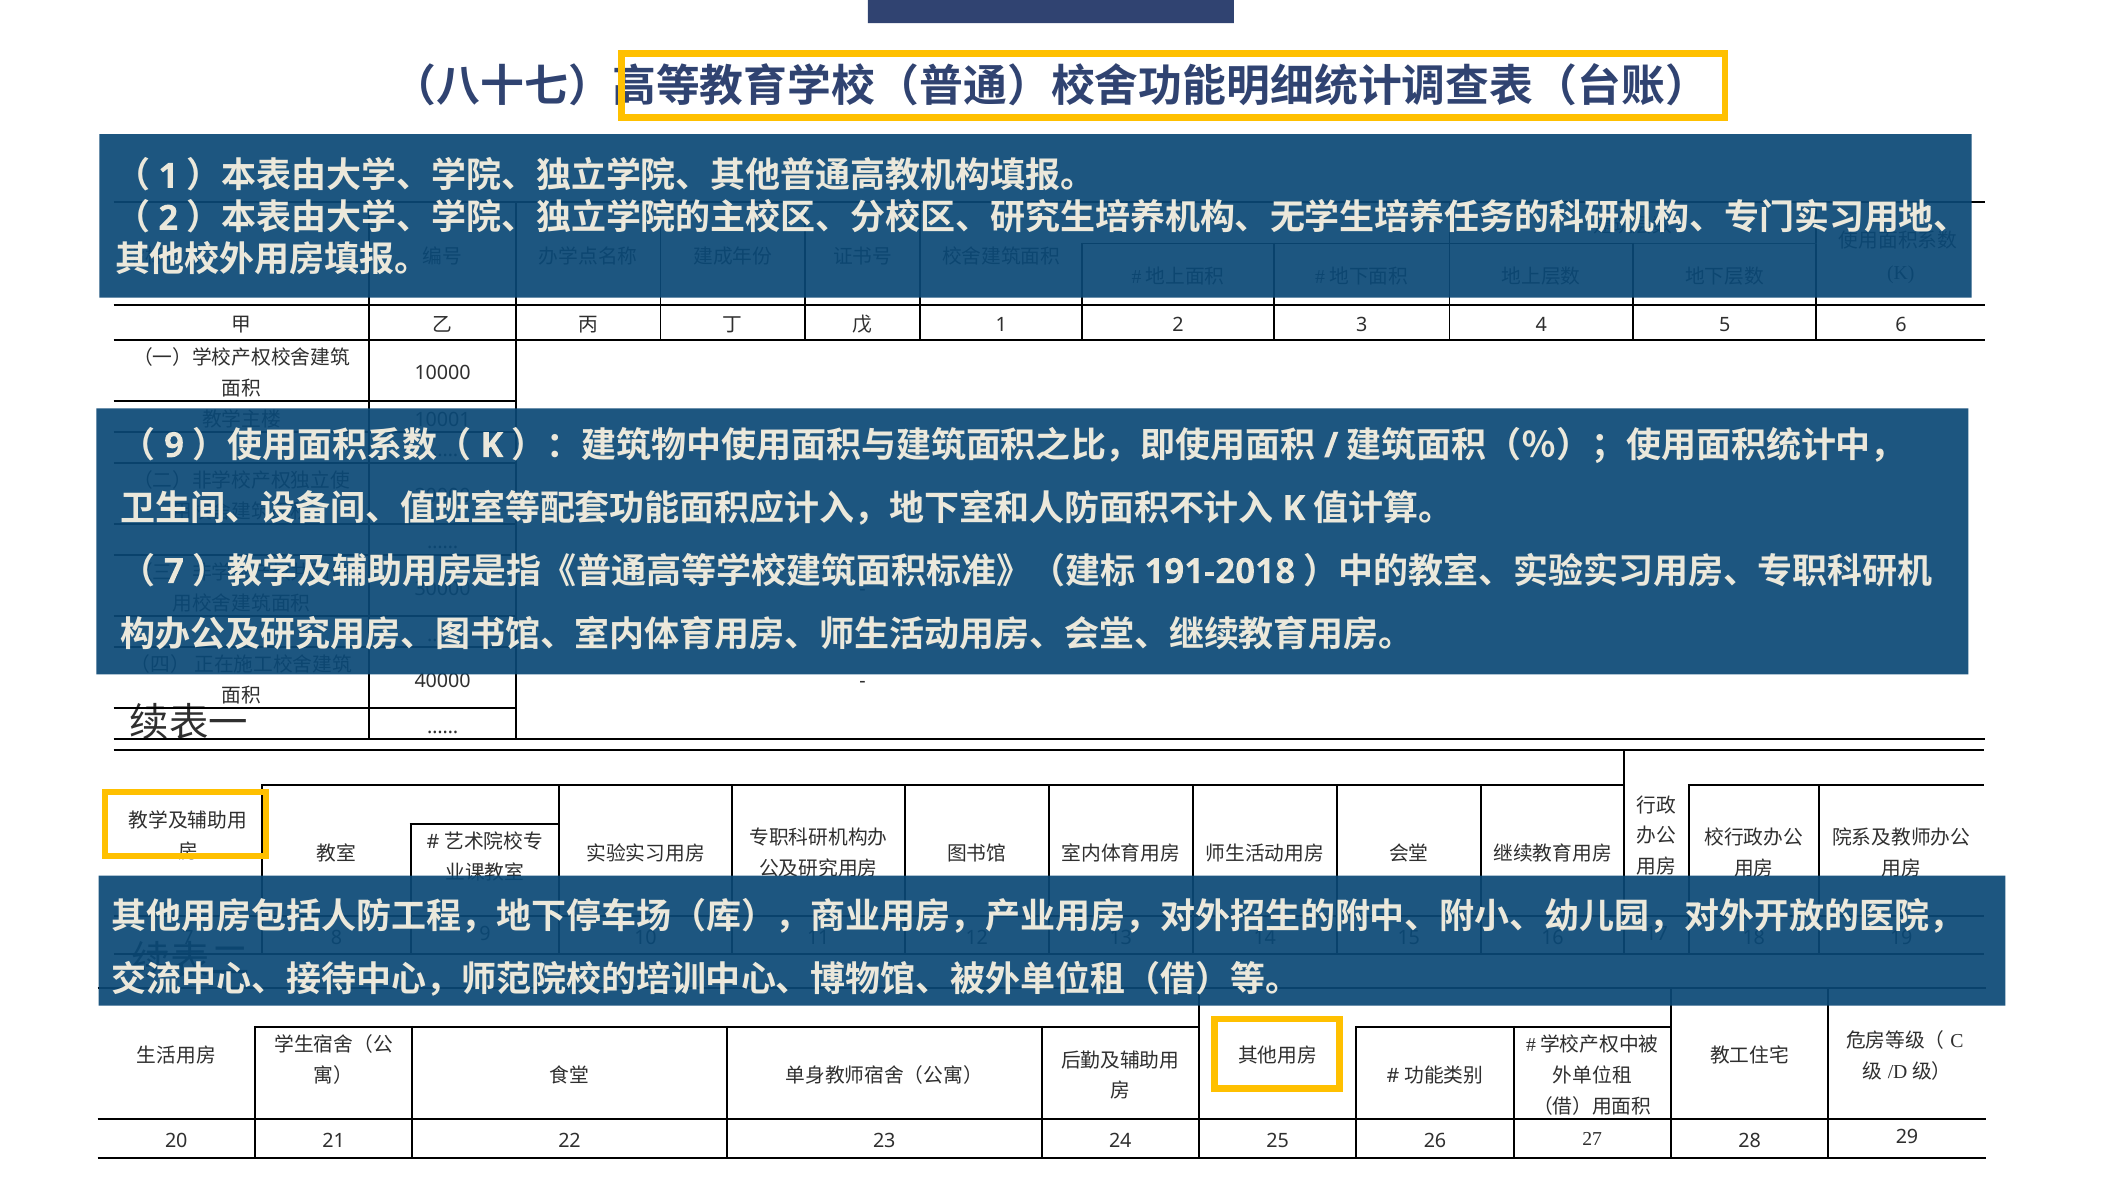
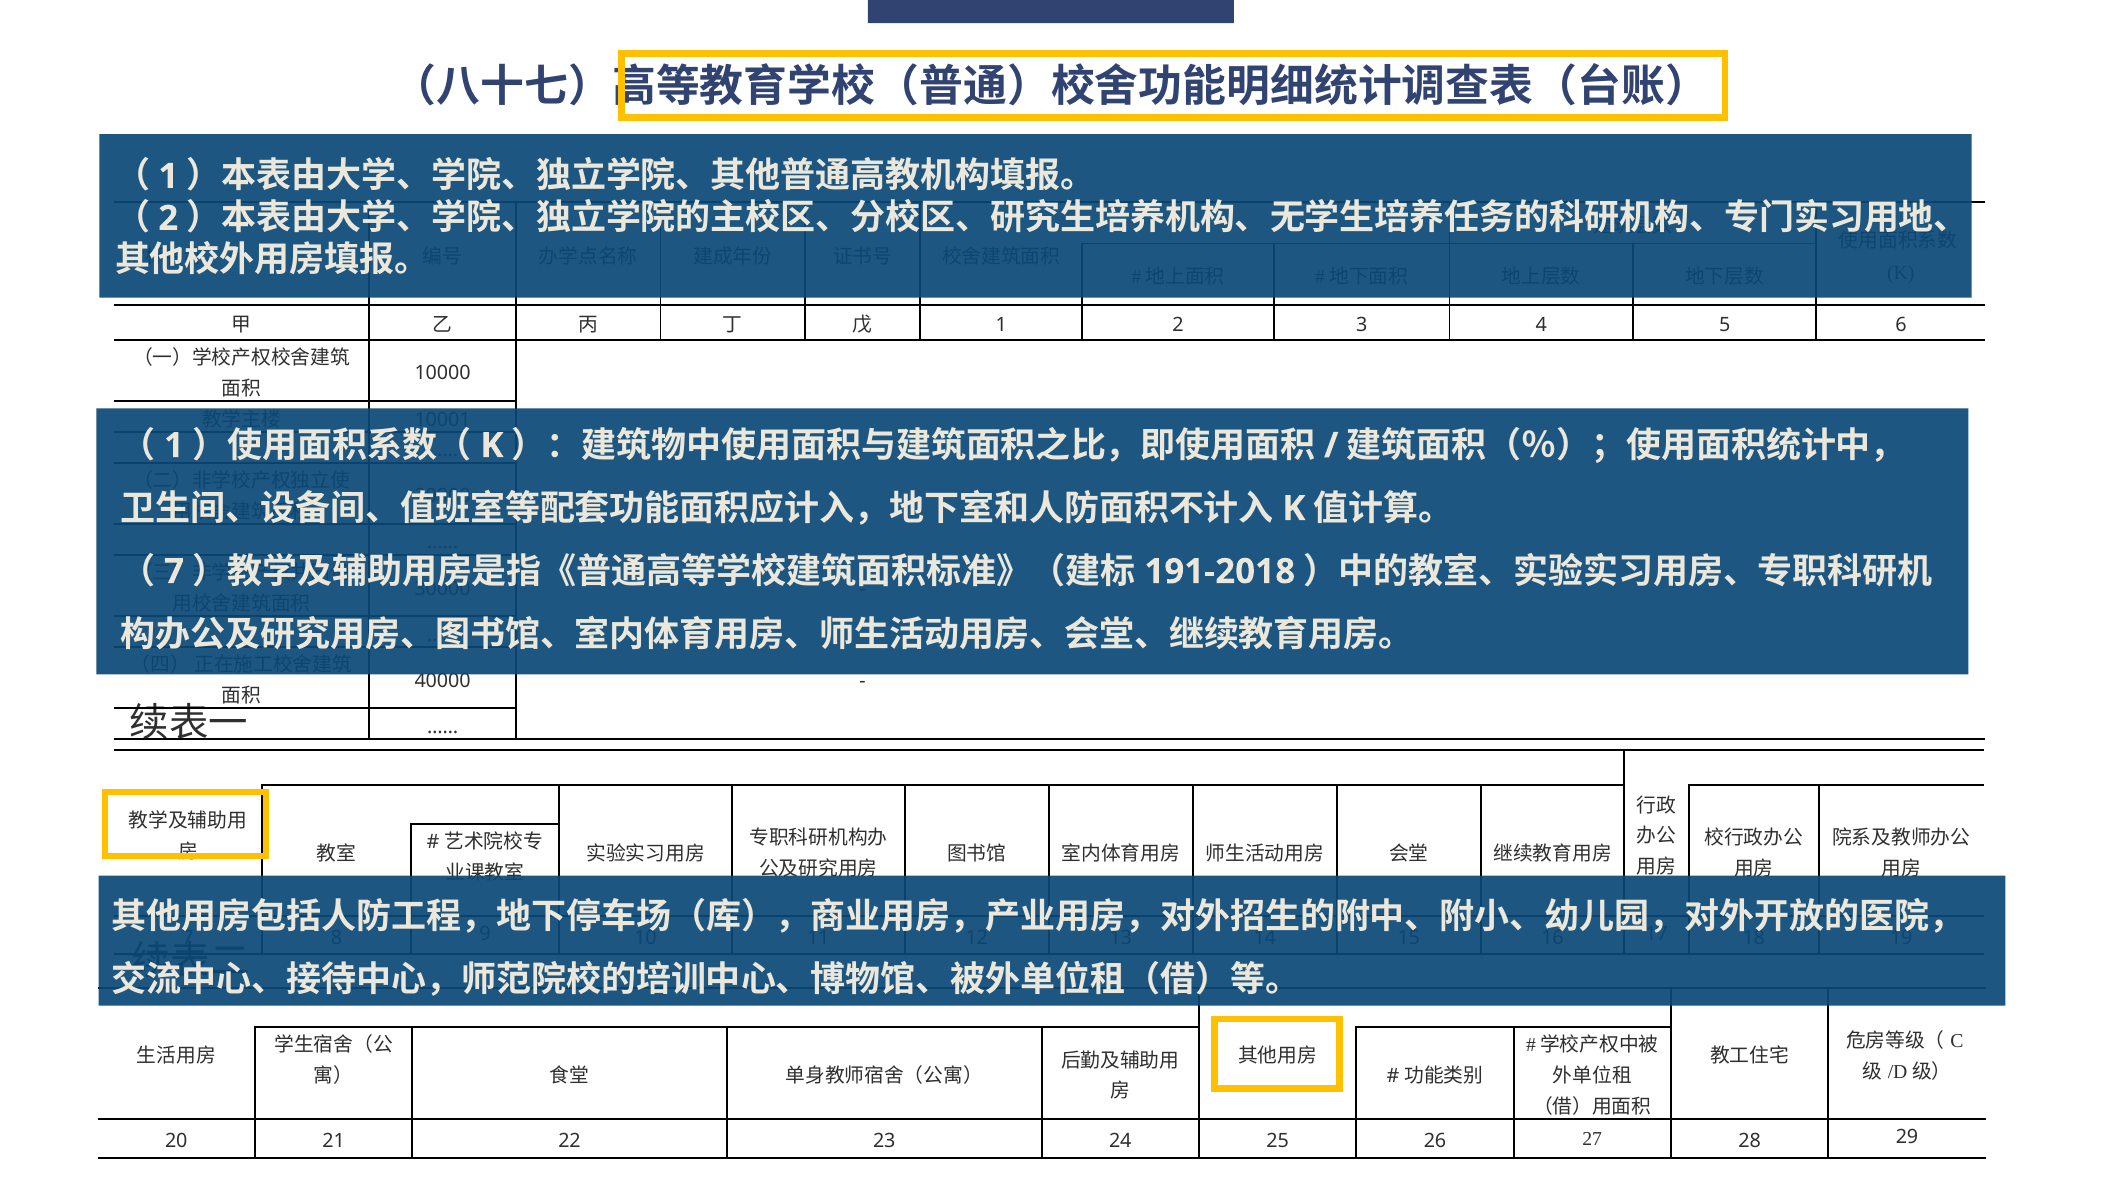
9: 9 -> 1 (174, 445)
